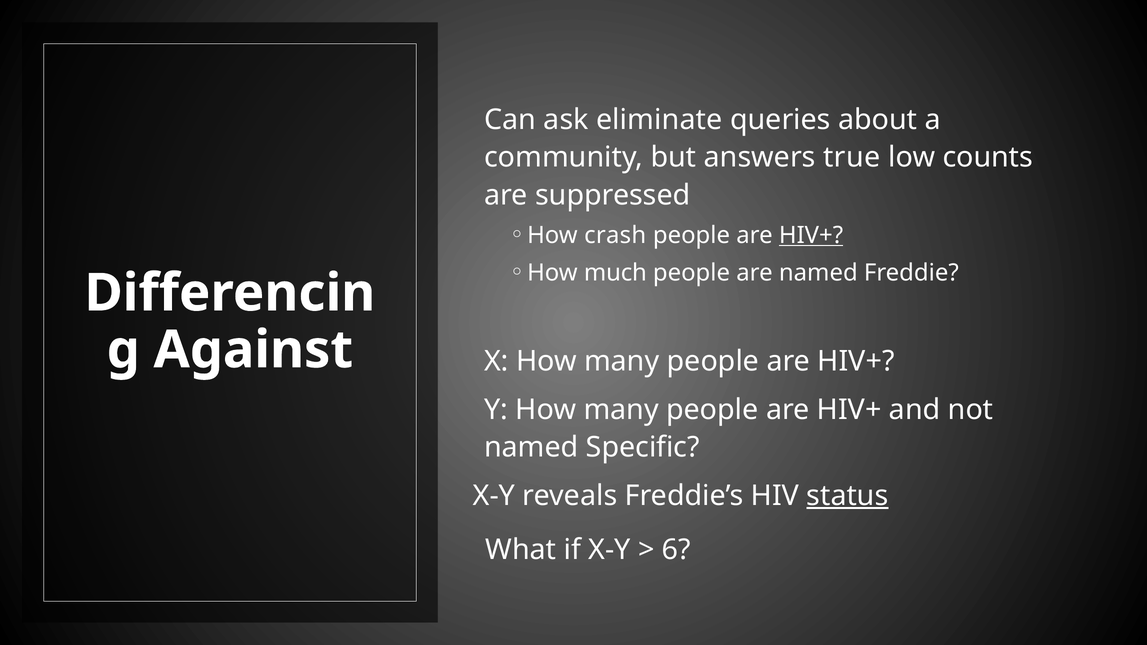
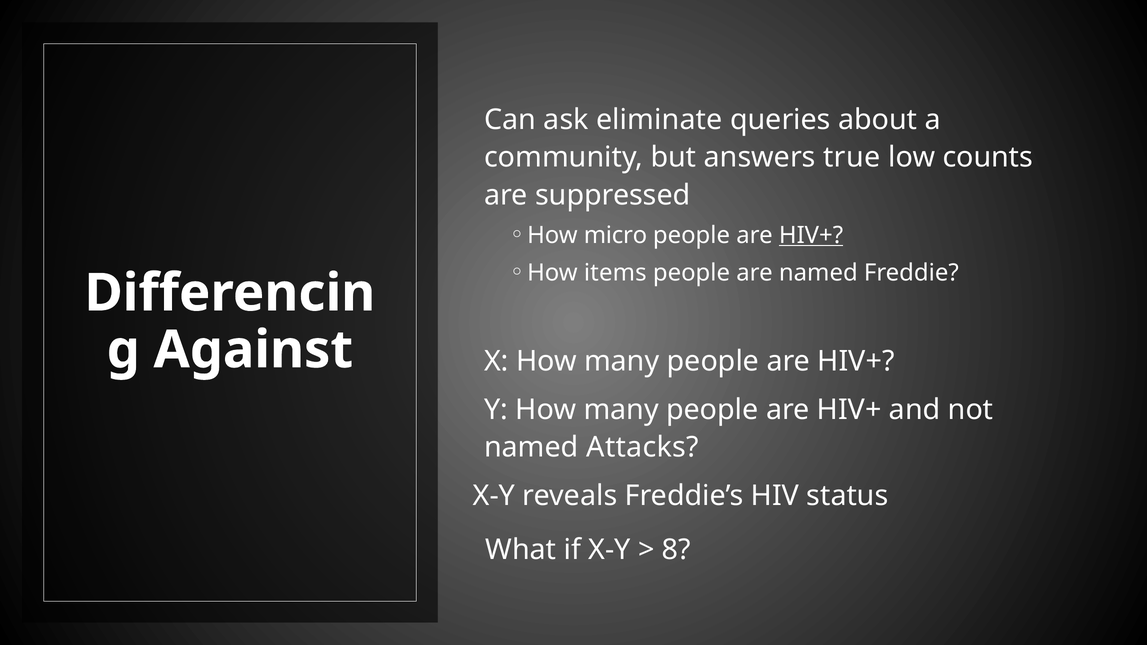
crash: crash -> micro (615, 235)
much: much -> items (615, 273)
Specific: Specific -> Attacks (643, 448)
status underline: present -> none (847, 496)
6: 6 -> 8 (676, 550)
